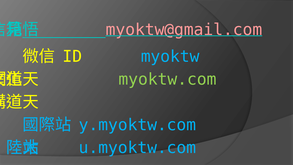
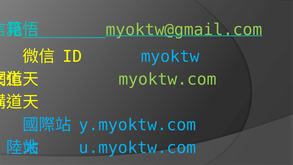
myoktw@gmail.com colour: pink -> light green (184, 30)
